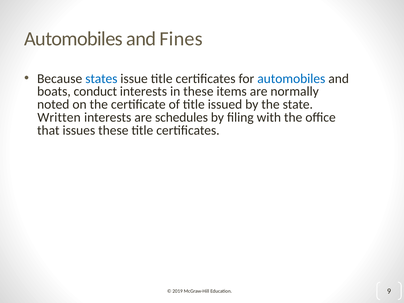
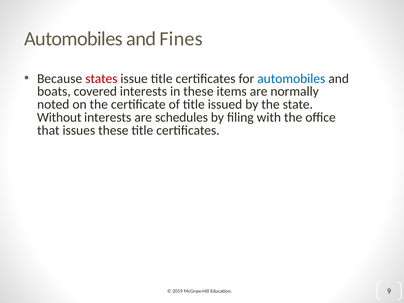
states colour: blue -> red (101, 79)
conduct: conduct -> covered (95, 92)
Written: Written -> Without (59, 117)
